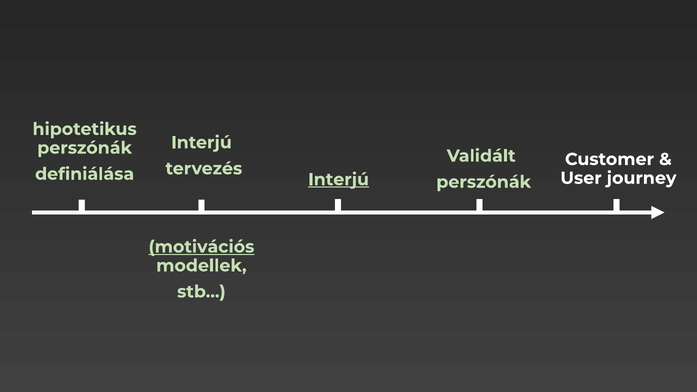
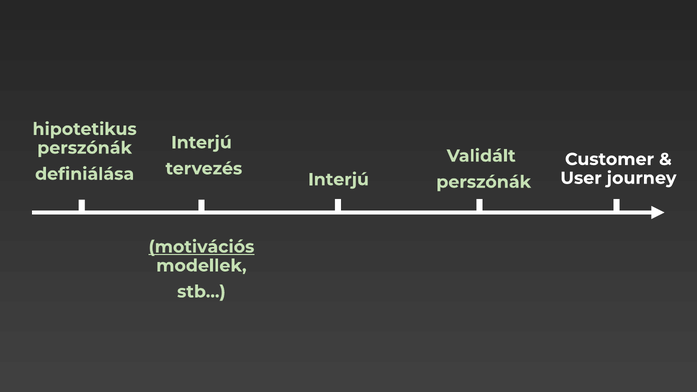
Interjú underline: present -> none (339, 180)
